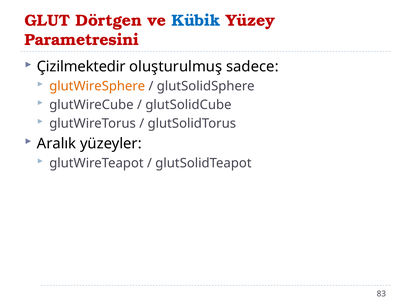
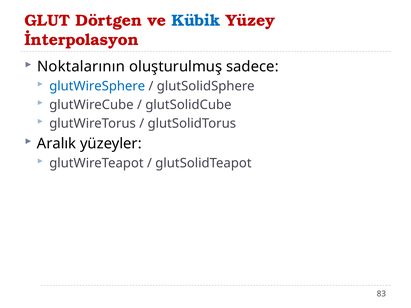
Parametresini: Parametresini -> İnterpolasyon (82, 40)
Çizilmektedir: Çizilmektedir -> Noktalarının (81, 67)
glutWireSphere colour: orange -> blue (97, 86)
